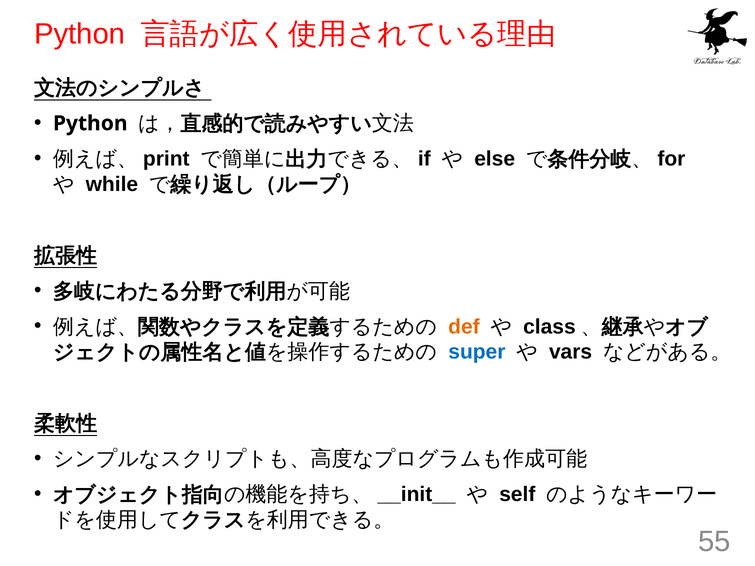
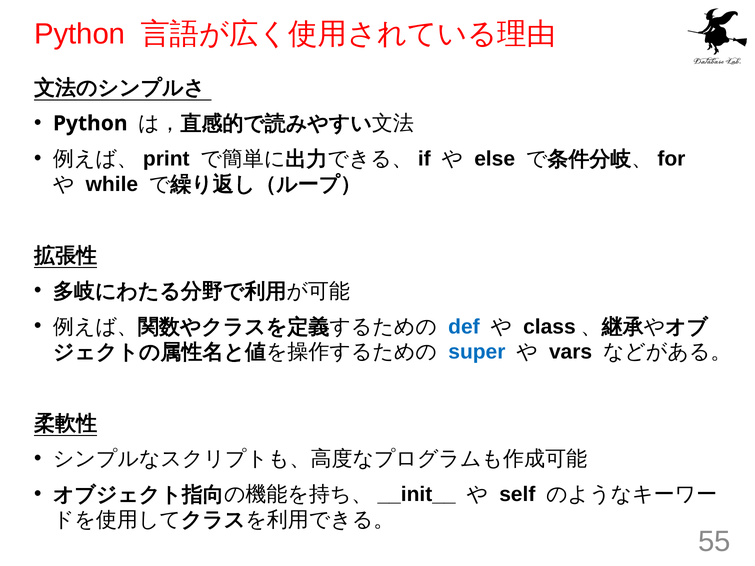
def colour: orange -> blue (464, 327)
